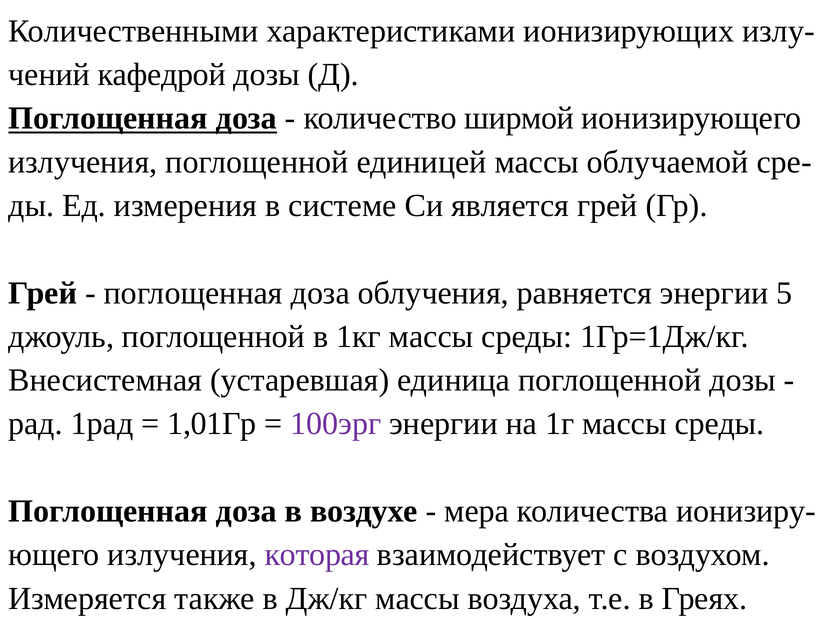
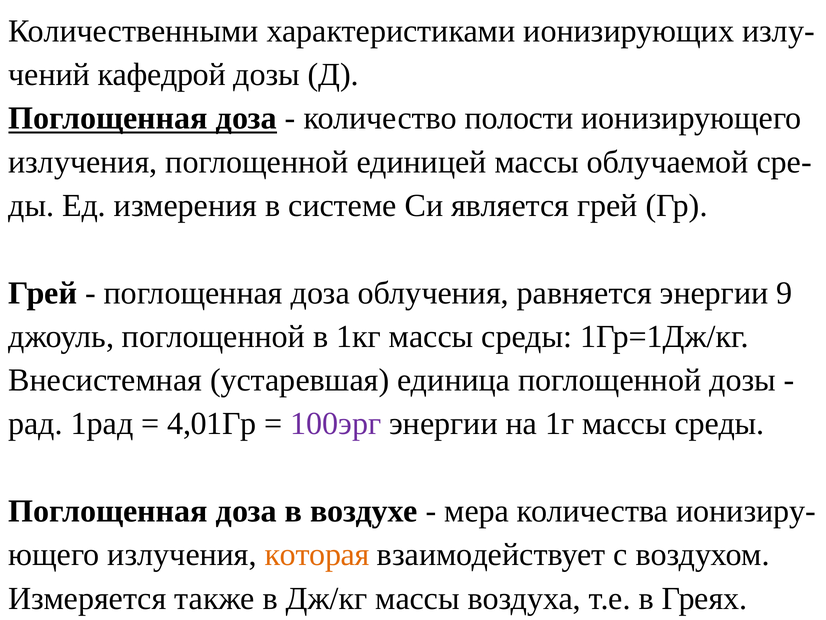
ширмой: ширмой -> полости (519, 118)
5: 5 -> 9 (784, 293)
1,01Гр: 1,01Гр -> 4,01Гр (212, 424)
которая colour: purple -> orange (317, 554)
